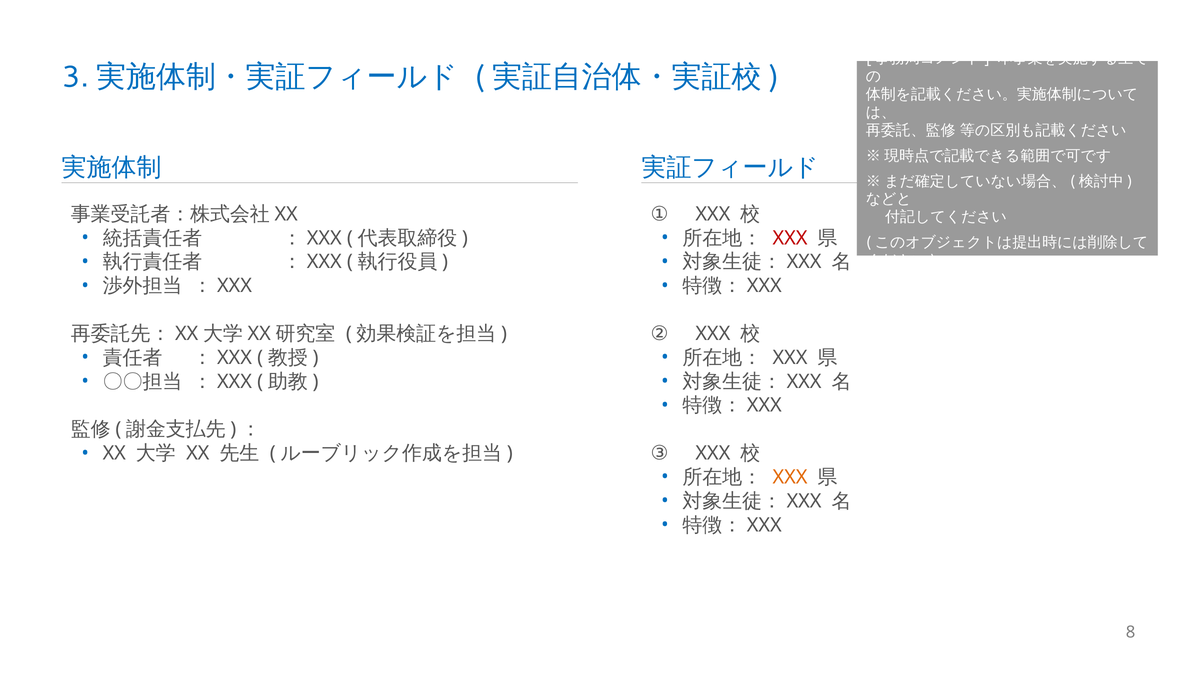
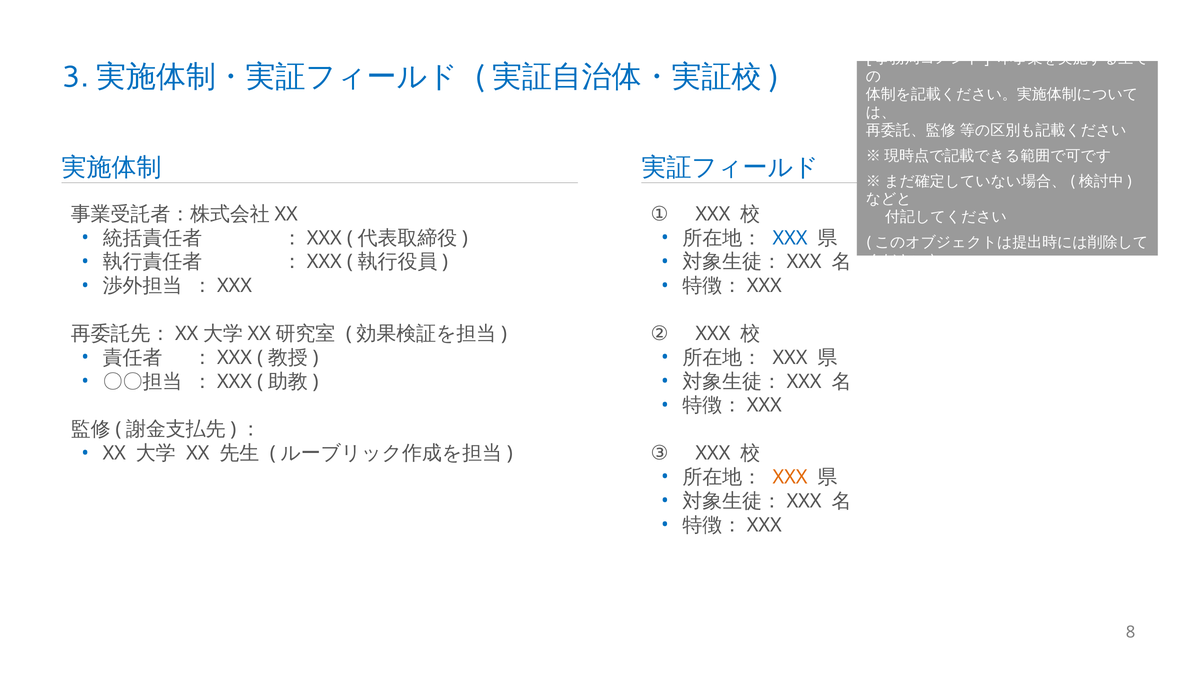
XXX colour: red -> blue (790, 238)
